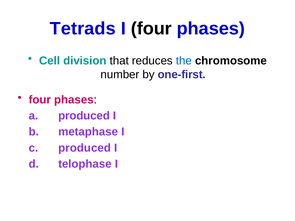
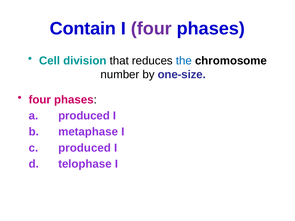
Tetrads: Tetrads -> Contain (83, 29)
four colour: black -> purple (151, 29)
one-first: one-first -> one-size (182, 75)
